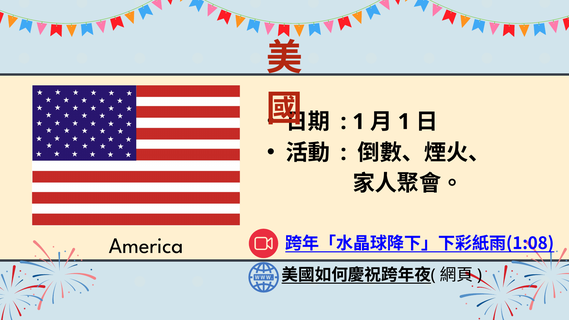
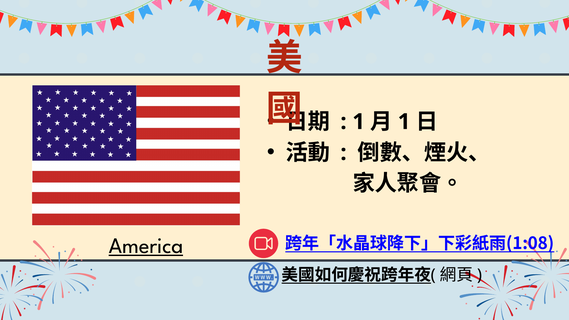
America underline: none -> present (146, 246)
